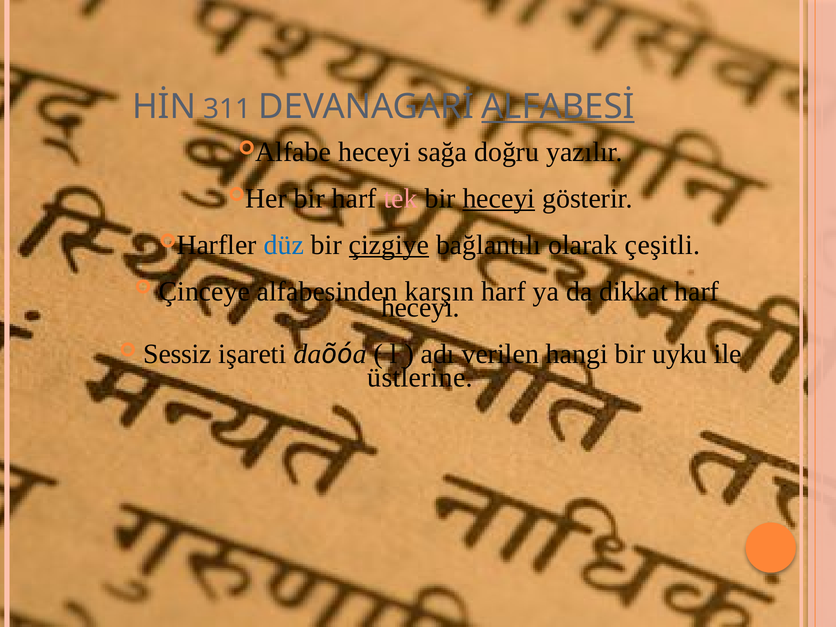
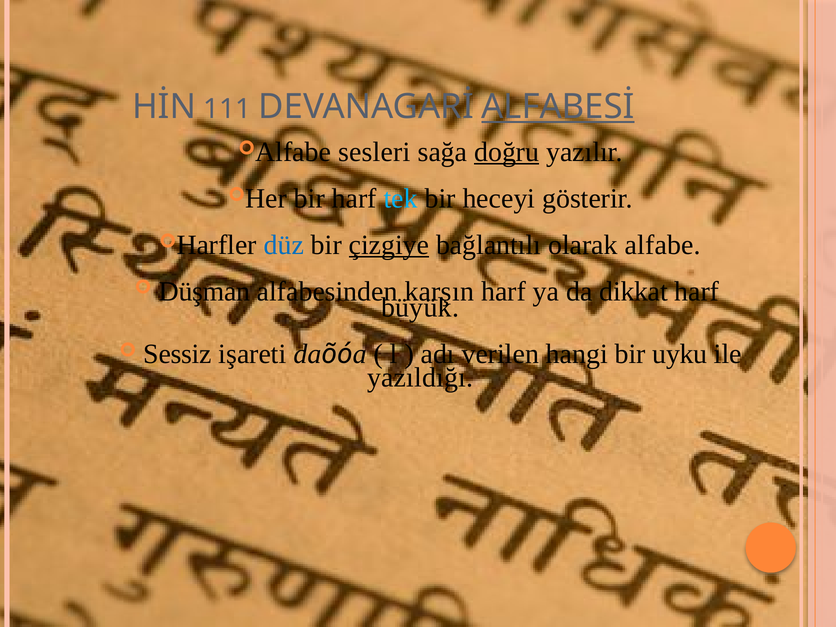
311: 311 -> 111 (227, 109)
heceyi: heceyi -> sesleri (374, 152)
doğru underline: none -> present (507, 152)
tek colour: pink -> light blue (401, 198)
heceyi underline: present -> none (499, 198)
çeşitli: çeşitli -> alfabe (663, 245)
Çinceye: Çinceye -> Düşman (204, 291)
heceyi: heceyi -> büyük (420, 308)
üstlerine: üstlerine -> yazıldığı (420, 377)
